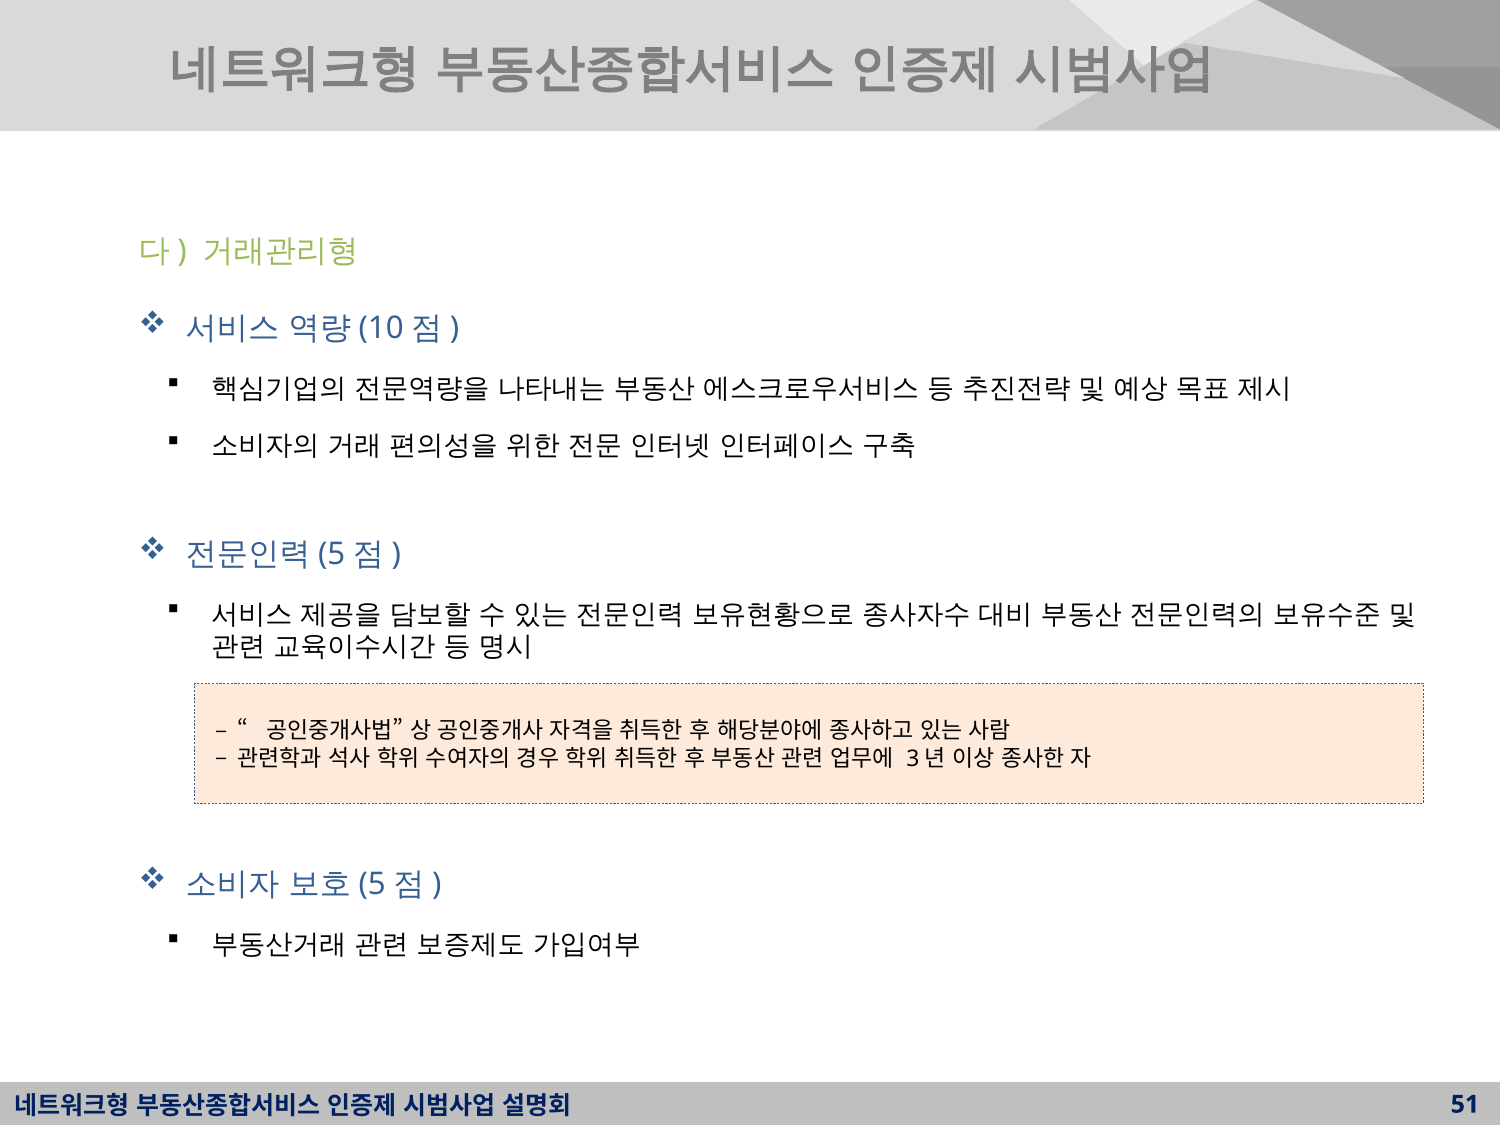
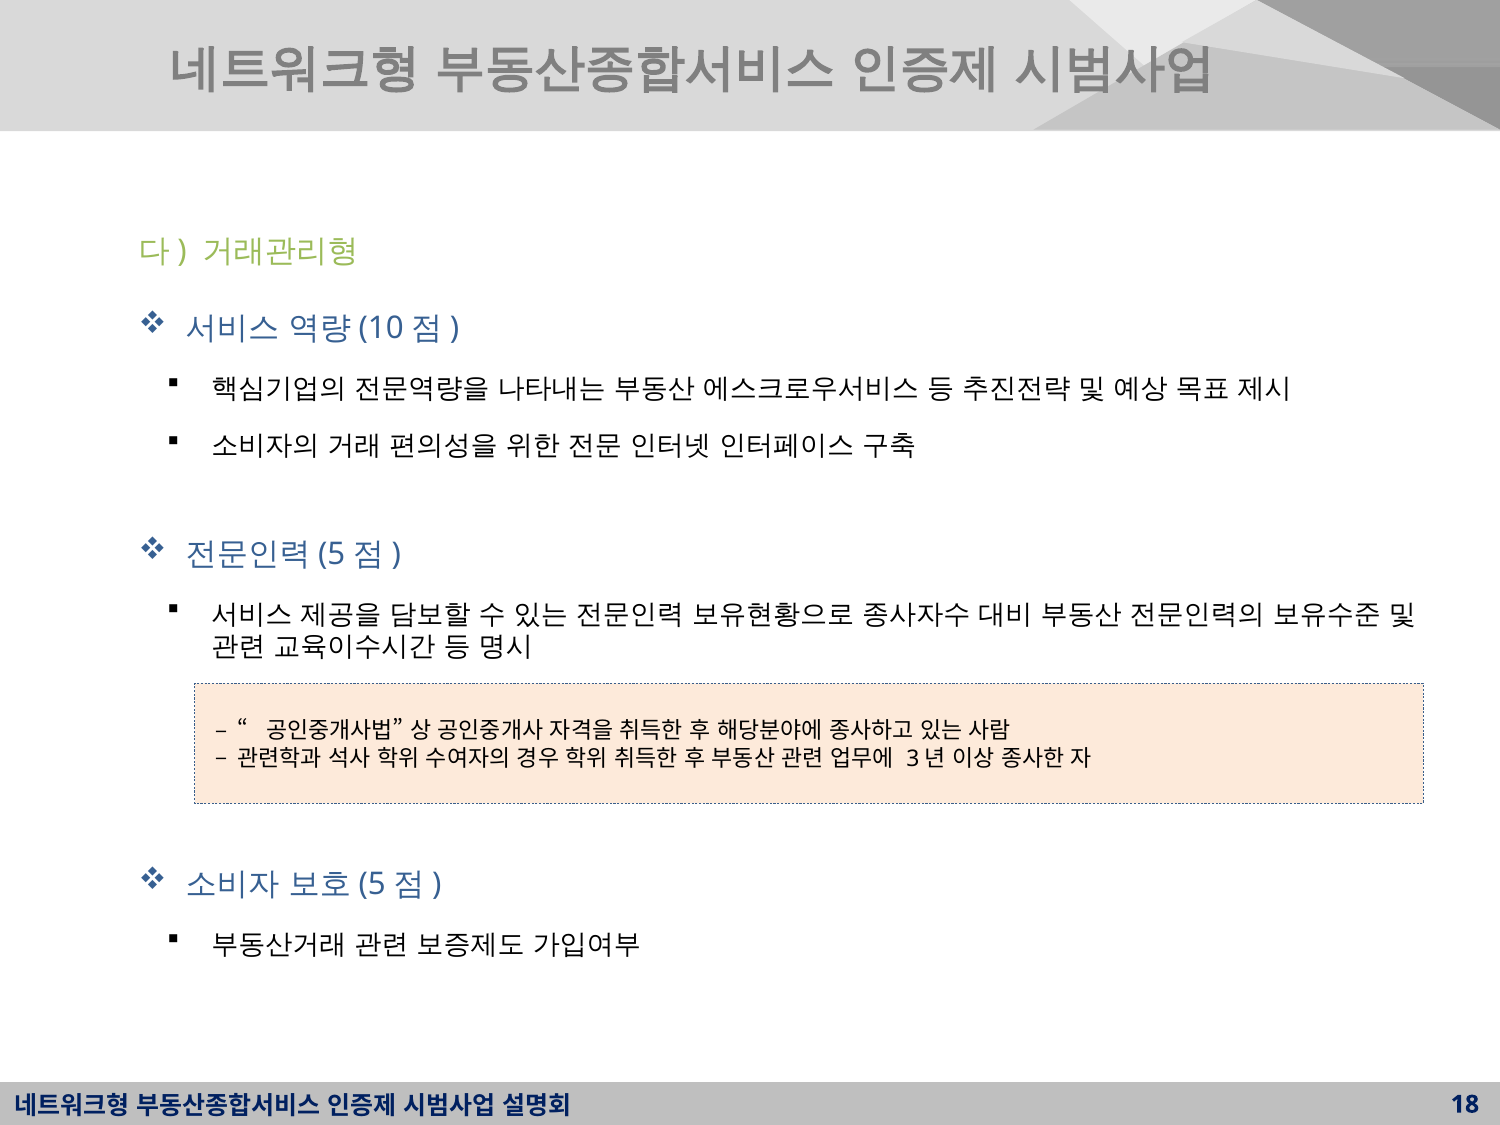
51: 51 -> 18 (1465, 1104)
